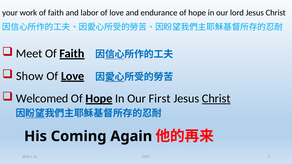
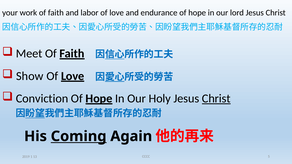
Welcomed: Welcomed -> Conviction (42, 99)
First: First -> Holy (160, 99)
Coming underline: none -> present (79, 136)
